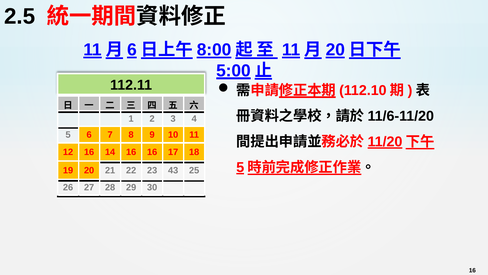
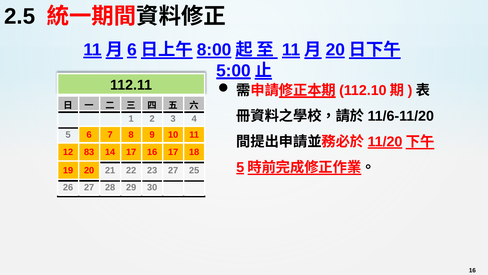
12 16: 16 -> 83 (89, 152)
14 16: 16 -> 17 (131, 152)
23 43: 43 -> 27 (173, 170)
